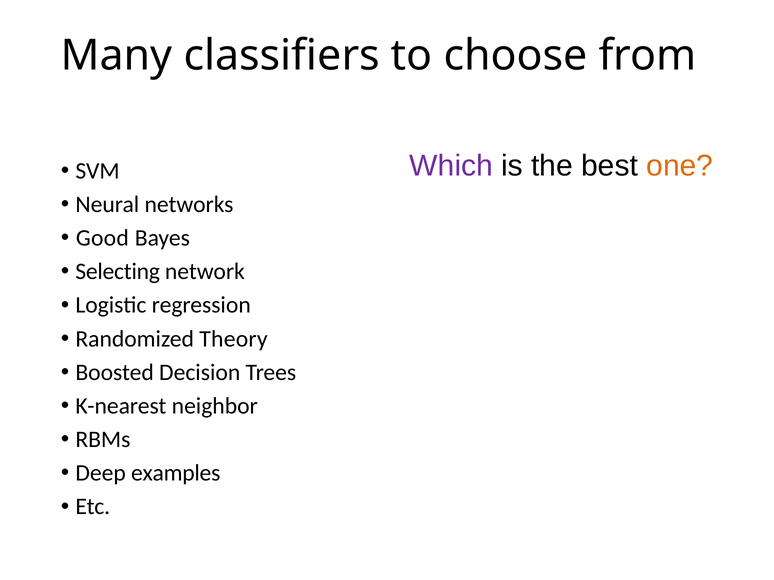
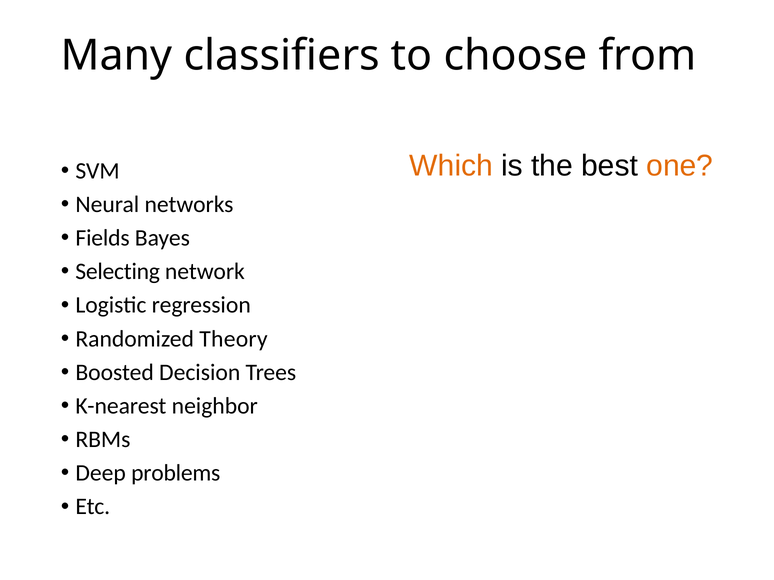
Which colour: purple -> orange (451, 166)
Good: Good -> Fields (103, 238)
examples: examples -> problems (176, 474)
